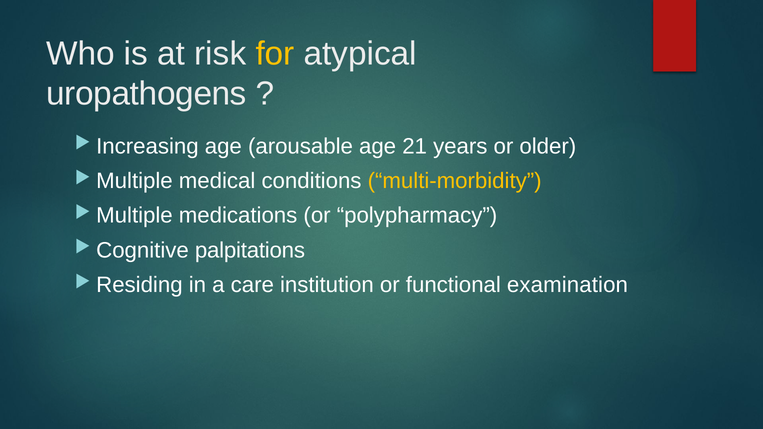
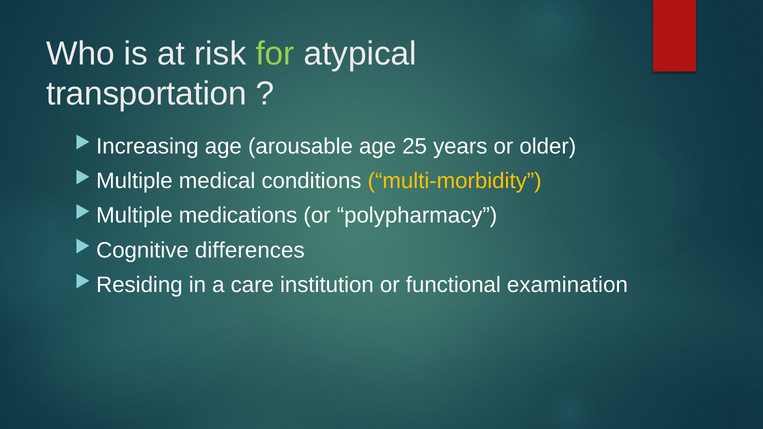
for colour: yellow -> light green (275, 54)
uropathogens: uropathogens -> transportation (146, 94)
21: 21 -> 25 (415, 146)
palpitations: palpitations -> differences (250, 250)
